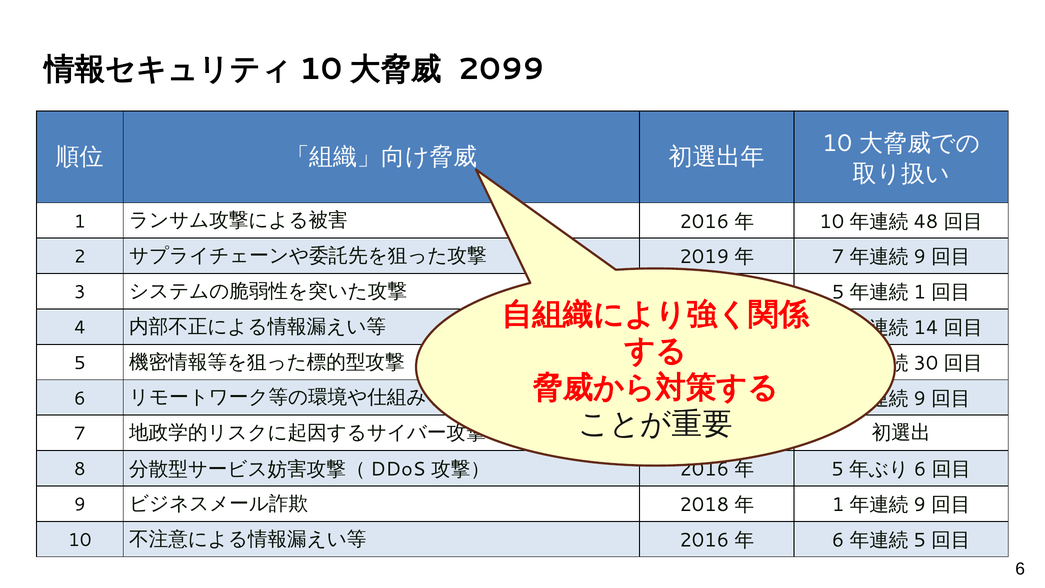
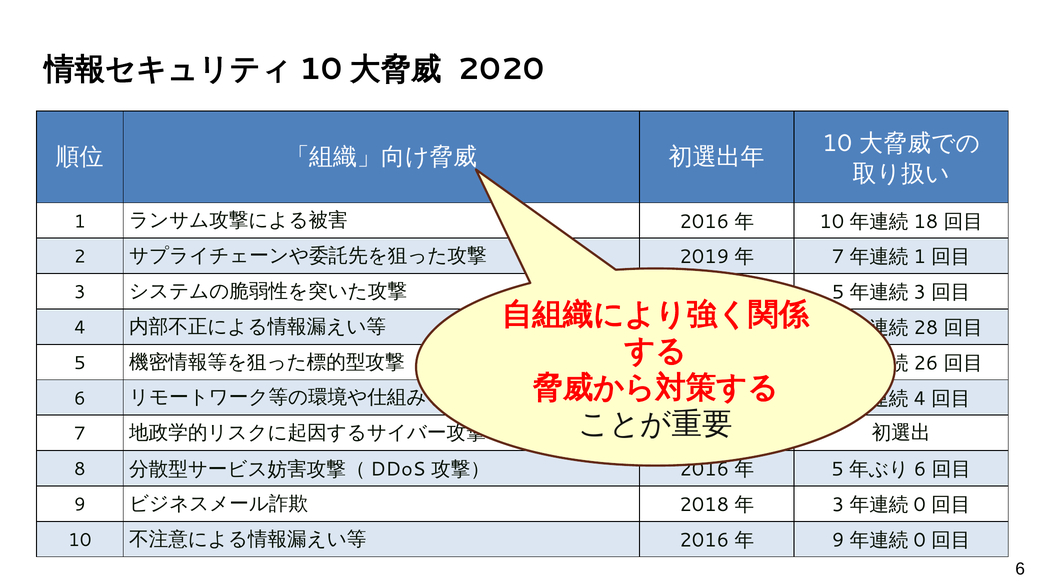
2099: 2099 -> 2020 (501, 69)
48: 48 -> 18 (926, 221)
9: 9 -> 1 (920, 257)
1: 1 -> 3 (920, 292)
14: 14 -> 28 (926, 328)
30: 30 -> 26 (926, 363)
9: 9 -> 4 (920, 398)
1: 1 -> 3 (838, 505)
9: 9 -> 0 (920, 505)
6: 6 -> 9 (838, 540)
5: 5 -> 0 (920, 540)
